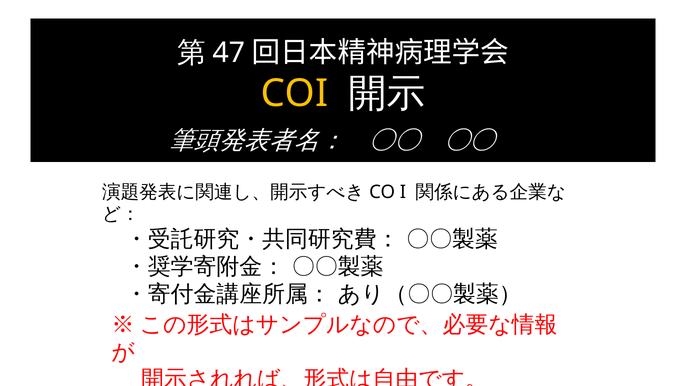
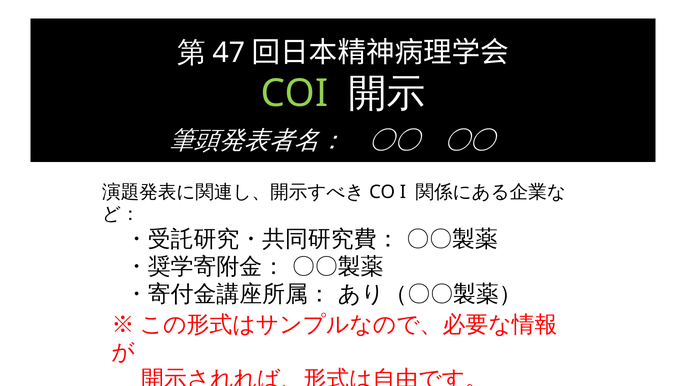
COI colour: yellow -> light green (294, 94)
